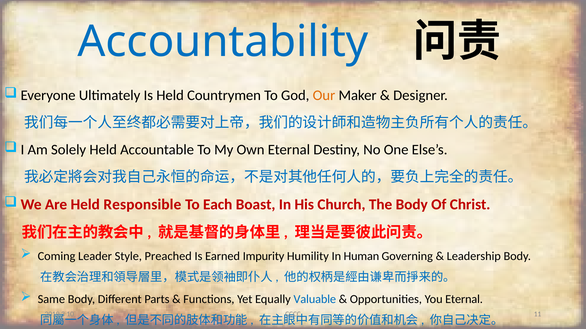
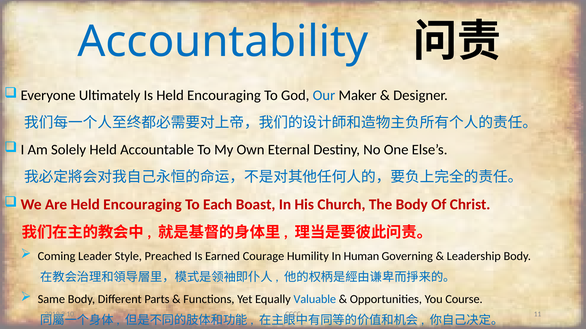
Is Held Countrymen: Countrymen -> Encouraging (224, 96)
Our colour: orange -> blue (324, 96)
Are Held Responsible: Responsible -> Encouraging (142, 205)
Impurity: Impurity -> Courage (263, 257)
You Eternal: Eternal -> Course (464, 300)
